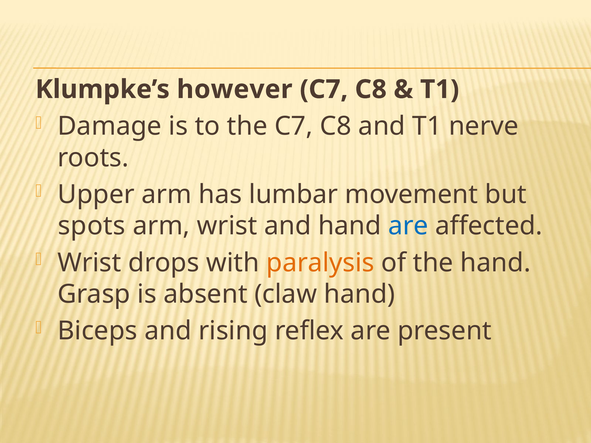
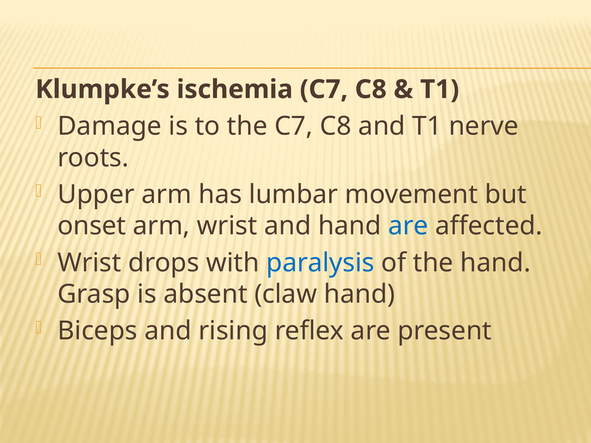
however: however -> ischemia (235, 89)
spots: spots -> onset (92, 226)
paralysis colour: orange -> blue (320, 263)
